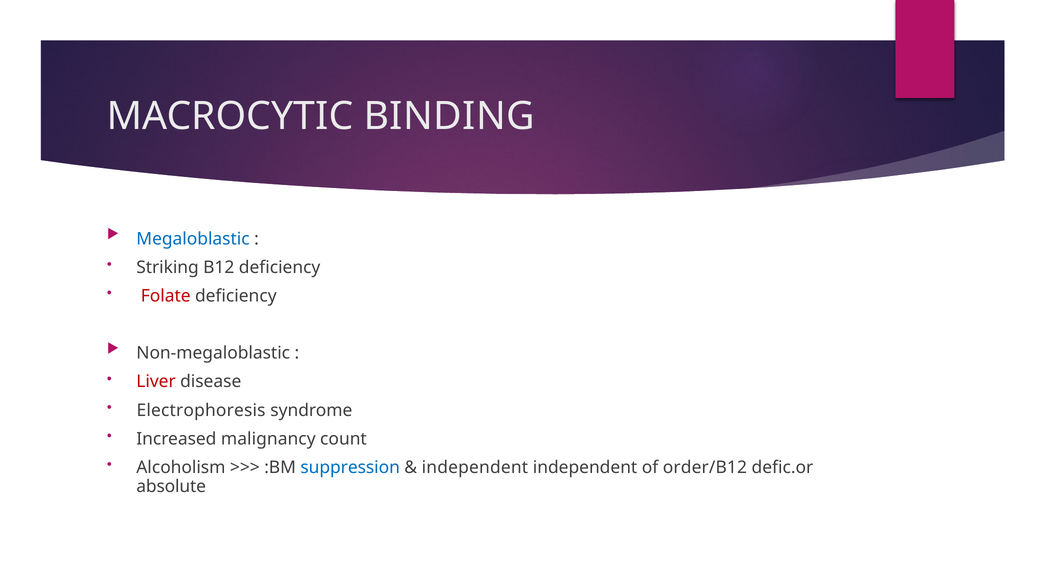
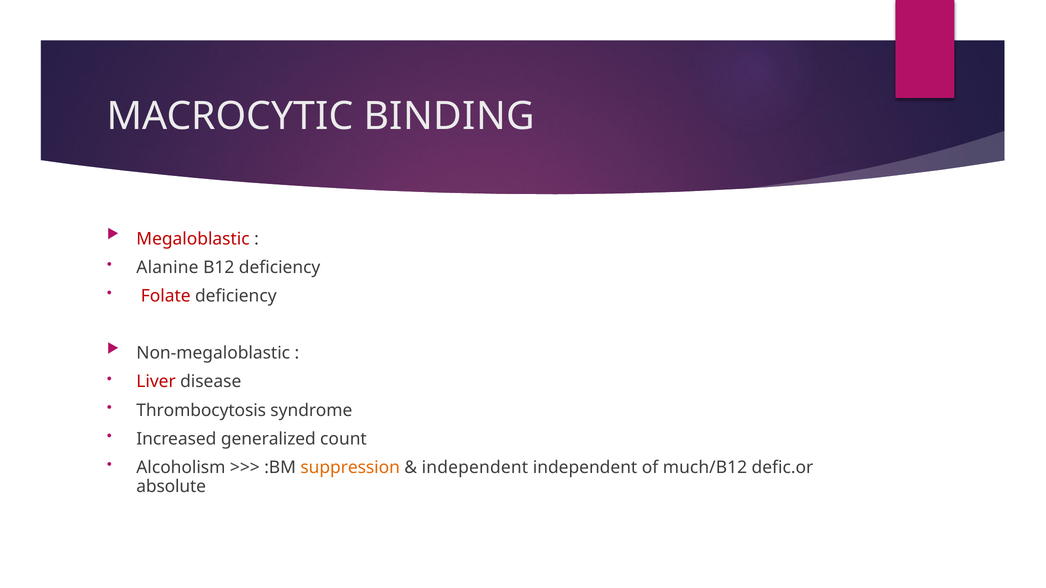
Megaloblastic colour: blue -> red (193, 239)
Striking: Striking -> Alanine (167, 268)
Electrophoresis: Electrophoresis -> Thrombocytosis (201, 411)
malignancy: malignancy -> generalized (268, 439)
suppression colour: blue -> orange (350, 468)
order/B12: order/B12 -> much/B12 (705, 468)
